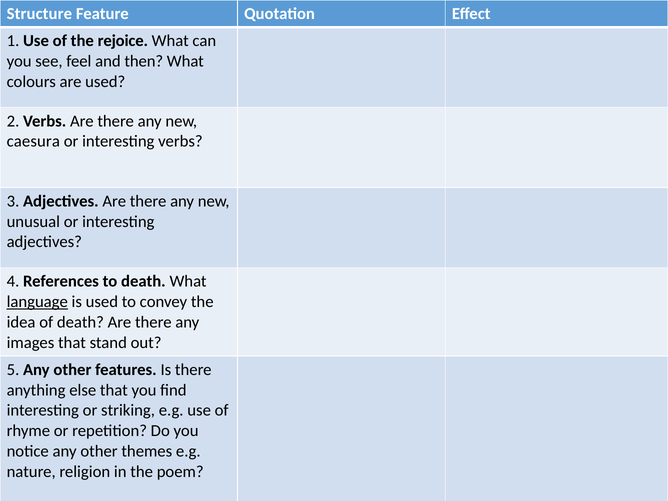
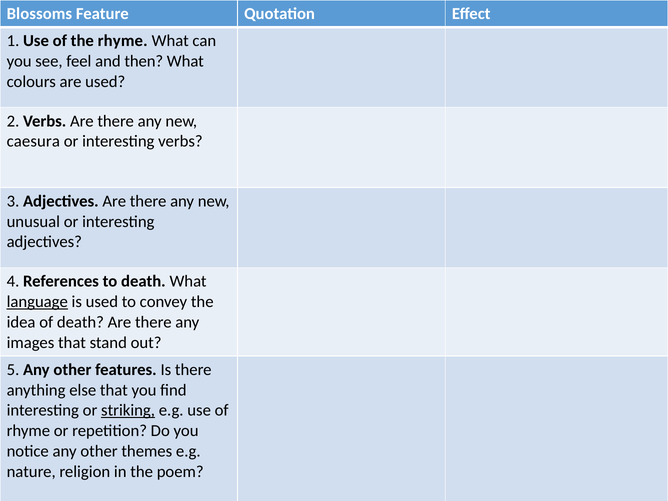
Structure: Structure -> Blossoms (39, 14)
the rejoice: rejoice -> rhyme (123, 41)
striking underline: none -> present (128, 410)
